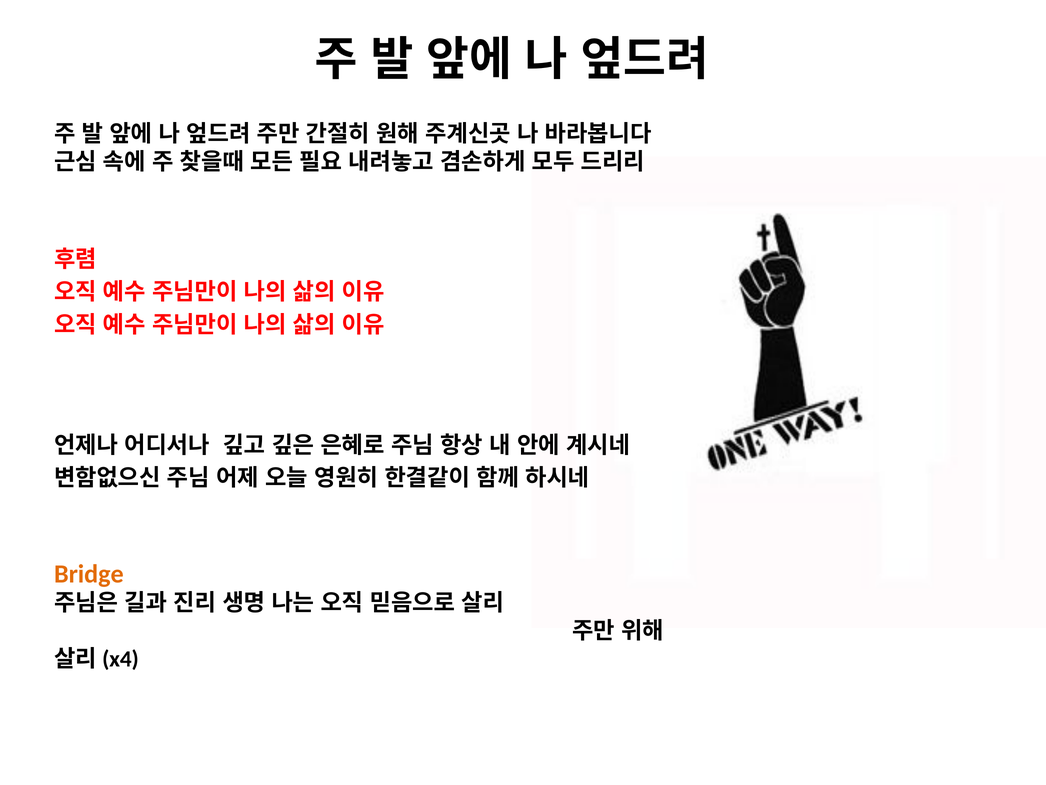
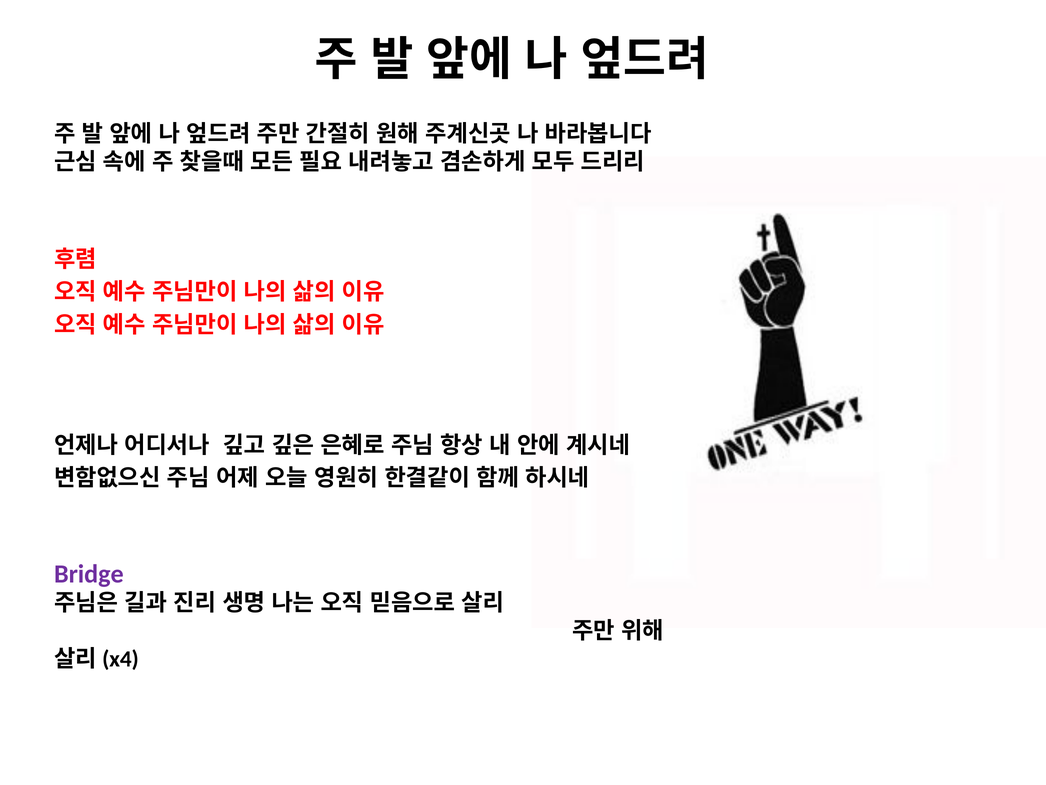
Bridge colour: orange -> purple (89, 574)
